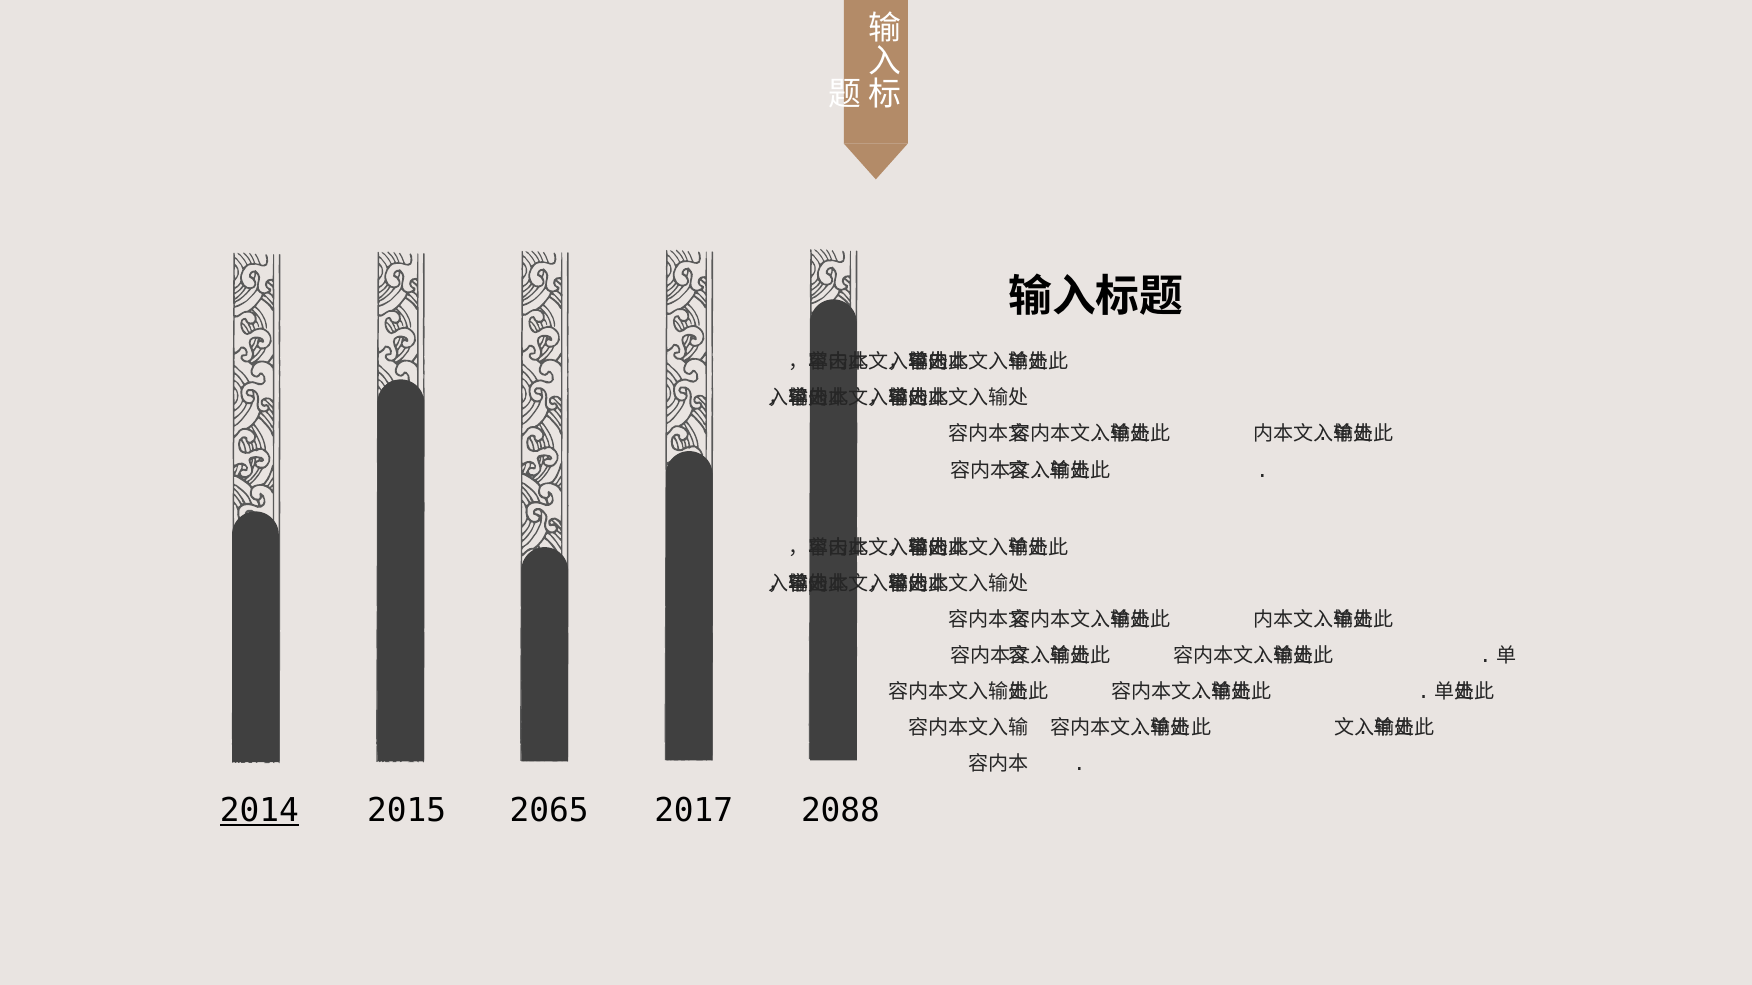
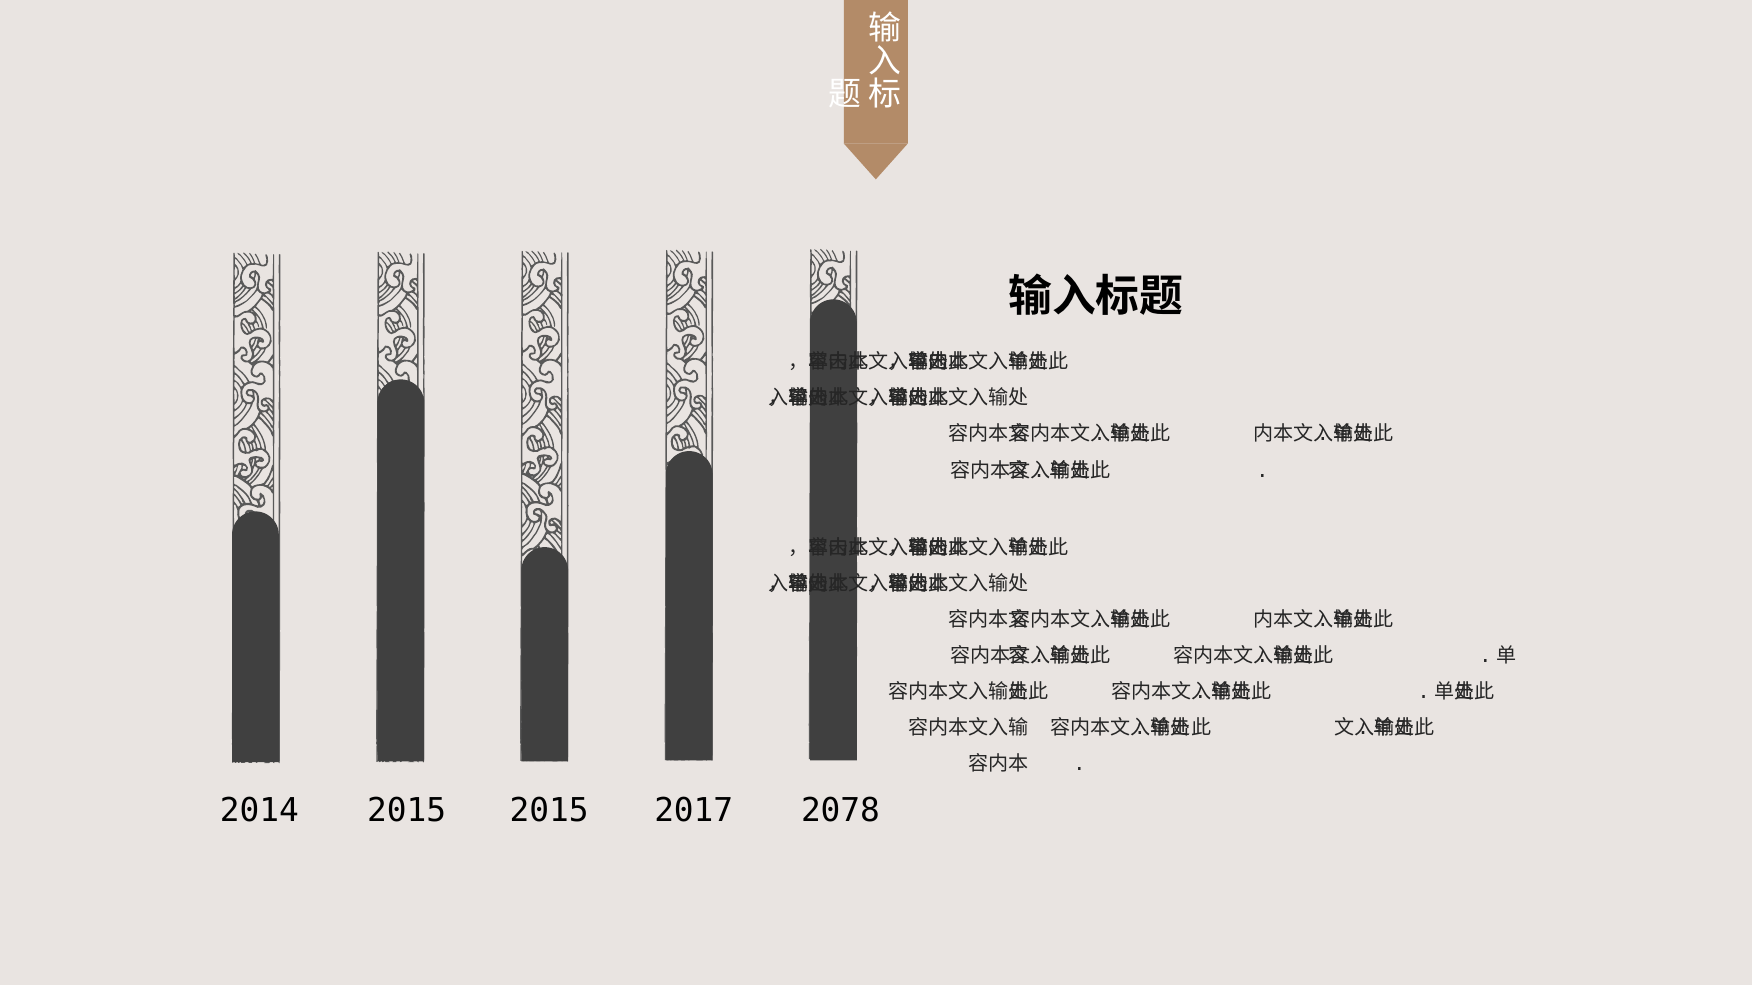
2014 underline: present -> none (259, 811)
2015 2065: 2065 -> 2015 (549, 811)
2088: 2088 -> 2078 (840, 811)
